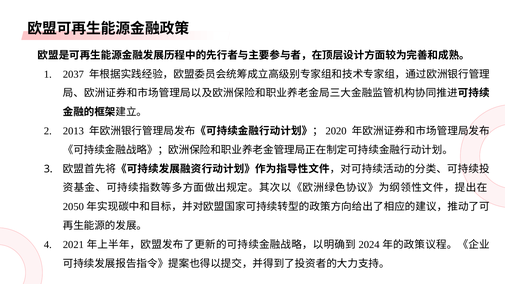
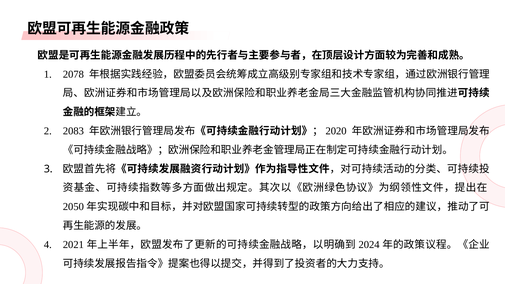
2037: 2037 -> 2078 (73, 74)
2013: 2013 -> 2083 (73, 131)
